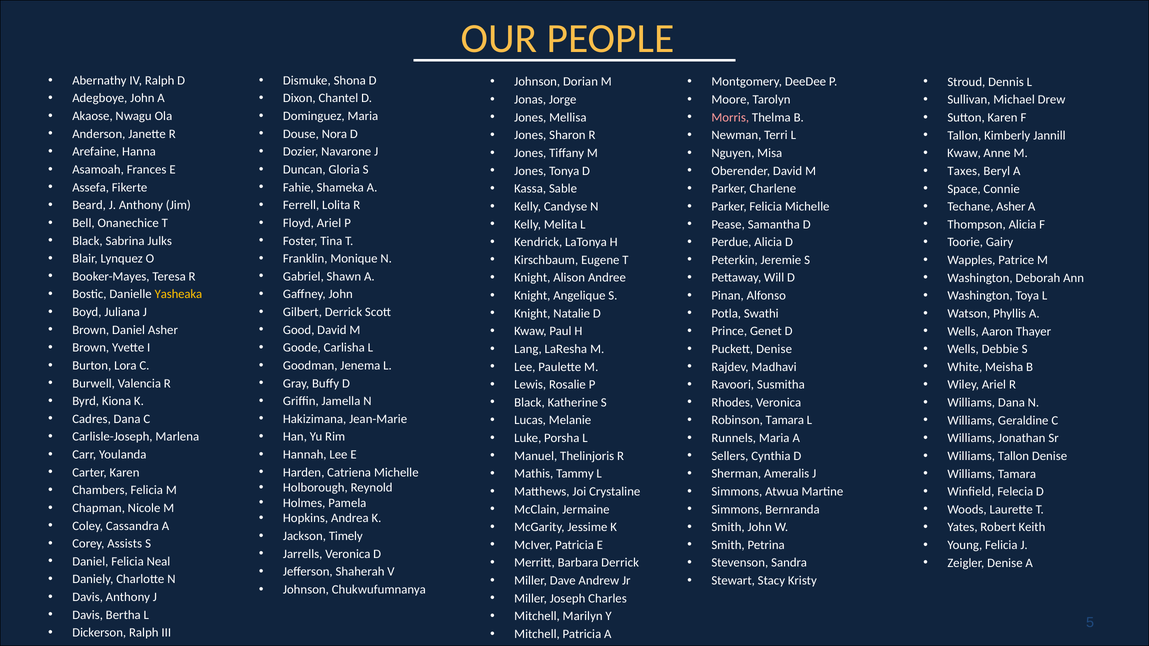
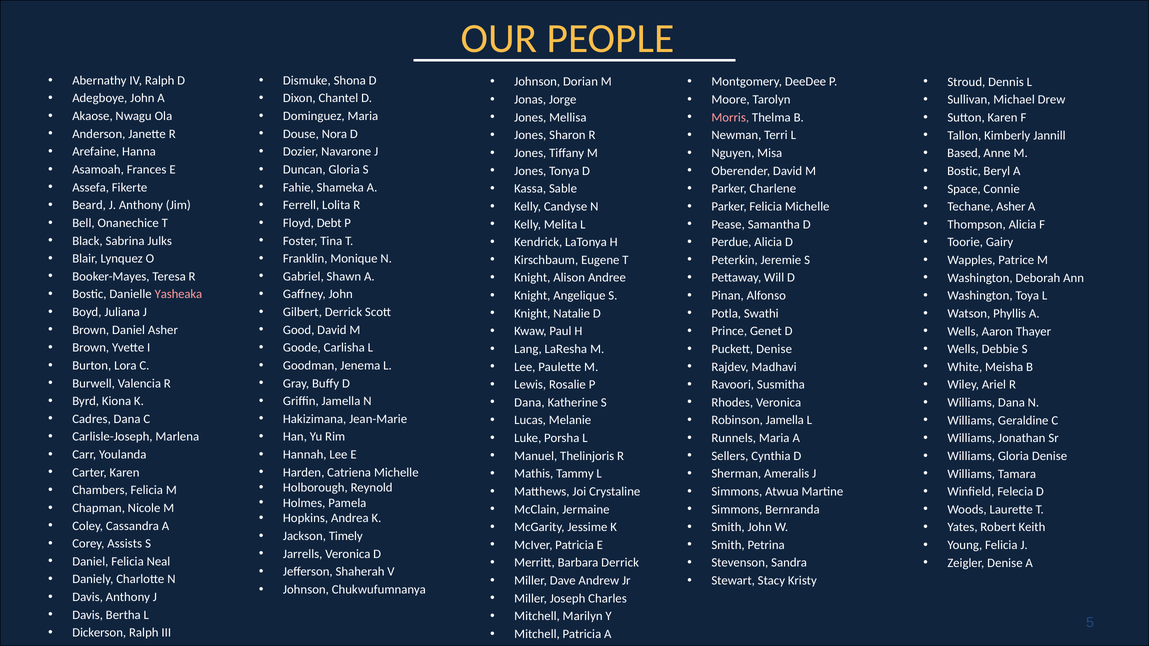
Kwaw: Kwaw -> Based (964, 153)
Taxes: Taxes -> Bostic (964, 171)
Floyd Ariel: Ariel -> Debt (329, 223)
Yasheaka colour: yellow -> pink (178, 294)
Black: Black -> Dana (529, 403)
Robinson Tamara: Tamara -> Jamella (785, 420)
Williams Tallon: Tallon -> Gloria (1013, 456)
